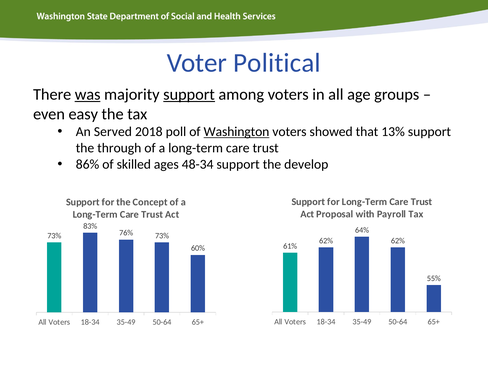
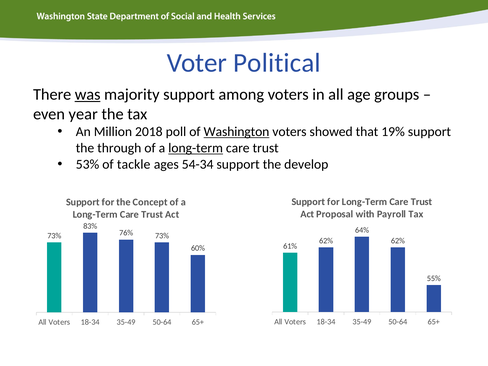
support underline: present -> none (189, 95)
easy: easy -> year (83, 114)
Served: Served -> Million (113, 132)
13%: 13% -> 19% (393, 132)
long-term underline: none -> present (196, 148)
86%: 86% -> 53% (88, 164)
skilled: skilled -> tackle (134, 164)
48-34: 48-34 -> 54-34 (198, 164)
